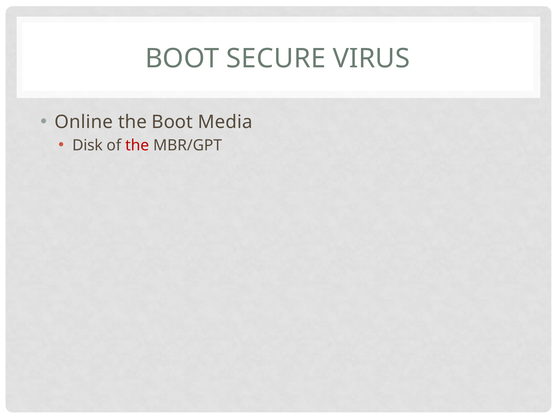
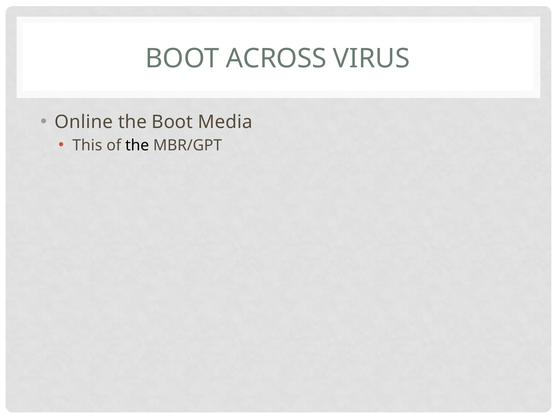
SECURE: SECURE -> ACROSS (276, 58)
Disk: Disk -> This (87, 145)
the colour: red -> black (137, 145)
